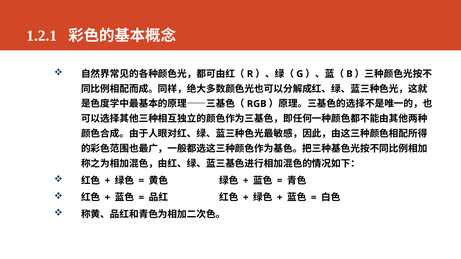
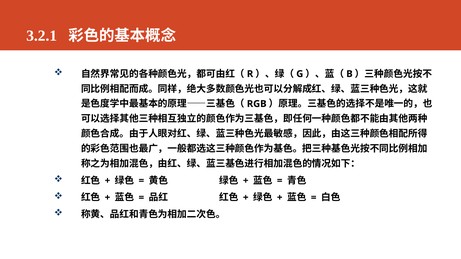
1.2.1: 1.2.1 -> 3.2.1 (42, 36)
